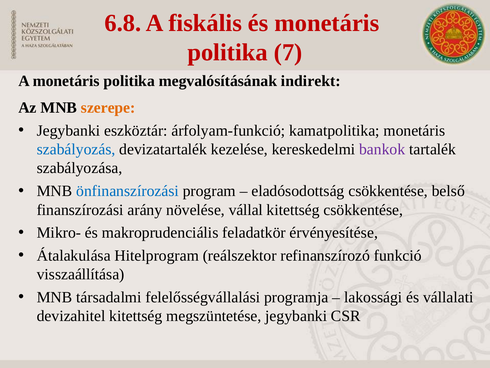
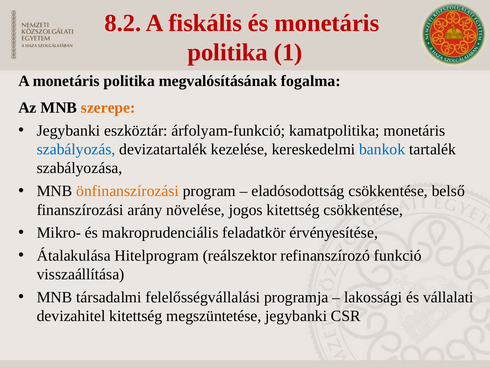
6.8: 6.8 -> 8.2 (123, 23)
7: 7 -> 1 (288, 52)
indirekt: indirekt -> fogalma (311, 81)
bankok colour: purple -> blue (382, 149)
önfinanszírozási colour: blue -> orange (128, 191)
vállal: vállal -> jogos (246, 210)
